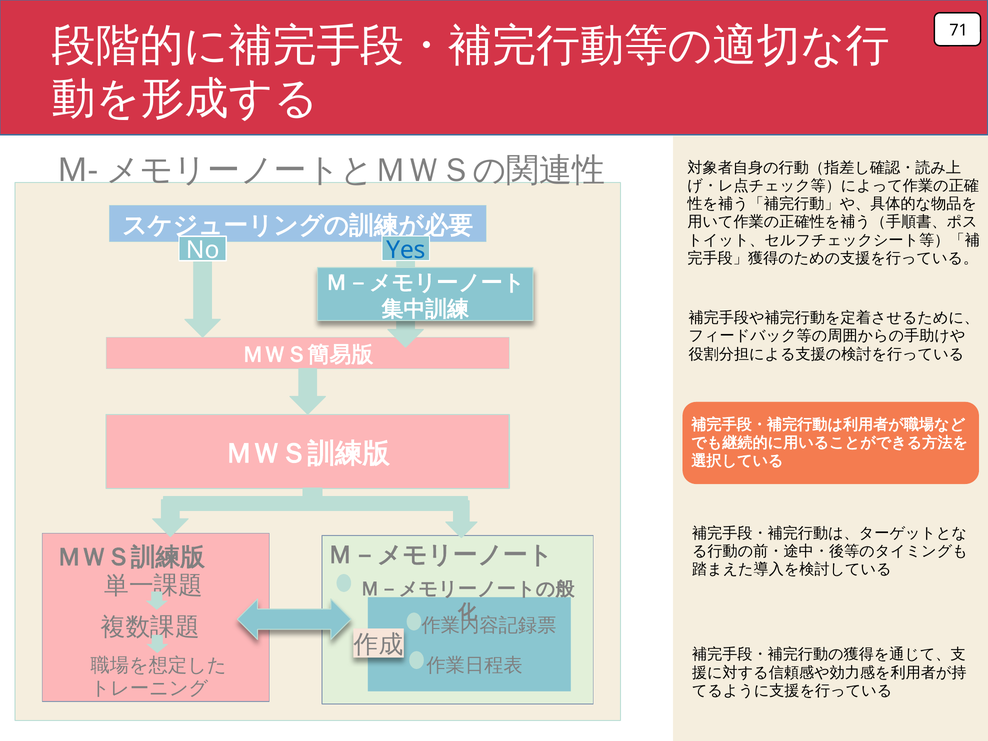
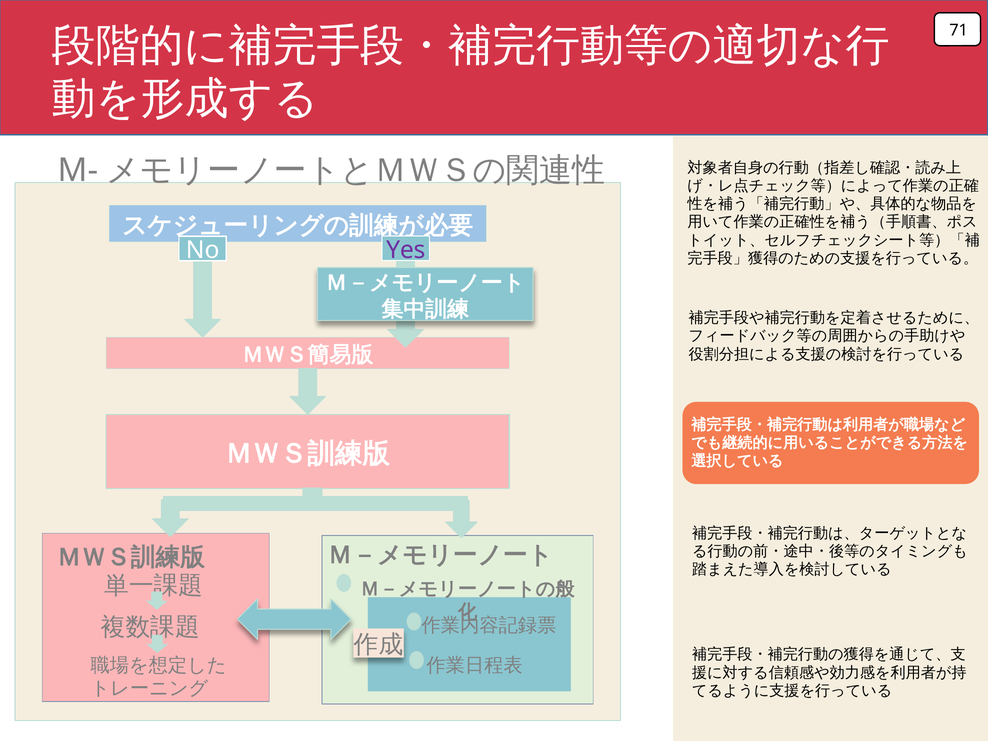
Yes colour: blue -> purple (406, 250)
